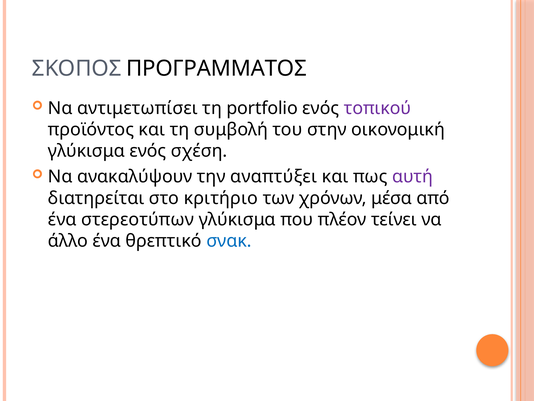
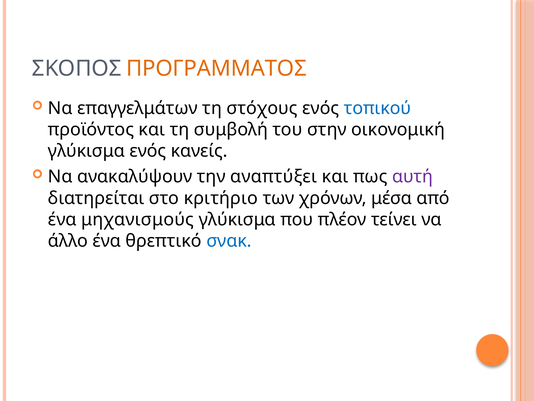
ΠΡΟΓΡΑΜΜΑΤΟΣ colour: black -> orange (217, 68)
αντιμετωπίσει: αντιμετωπίσει -> επαγγελμάτων (137, 108)
portfolio: portfolio -> στόχους (262, 108)
τοπικού colour: purple -> blue (377, 108)
σχέση: σχέση -> κανείς (199, 151)
στερεοτύπων: στερεοτύπων -> μηχανισμούς (137, 219)
